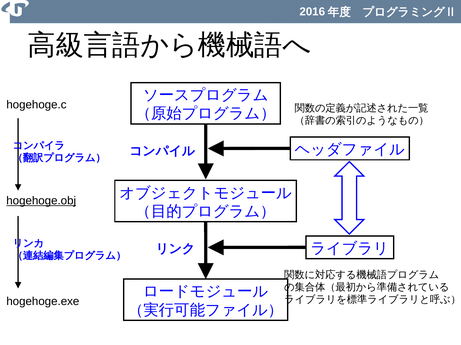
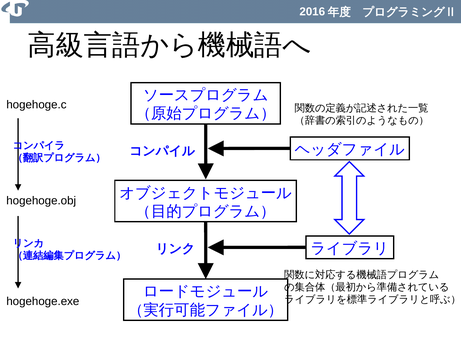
hogehoge.obj underline: present -> none (41, 201)
